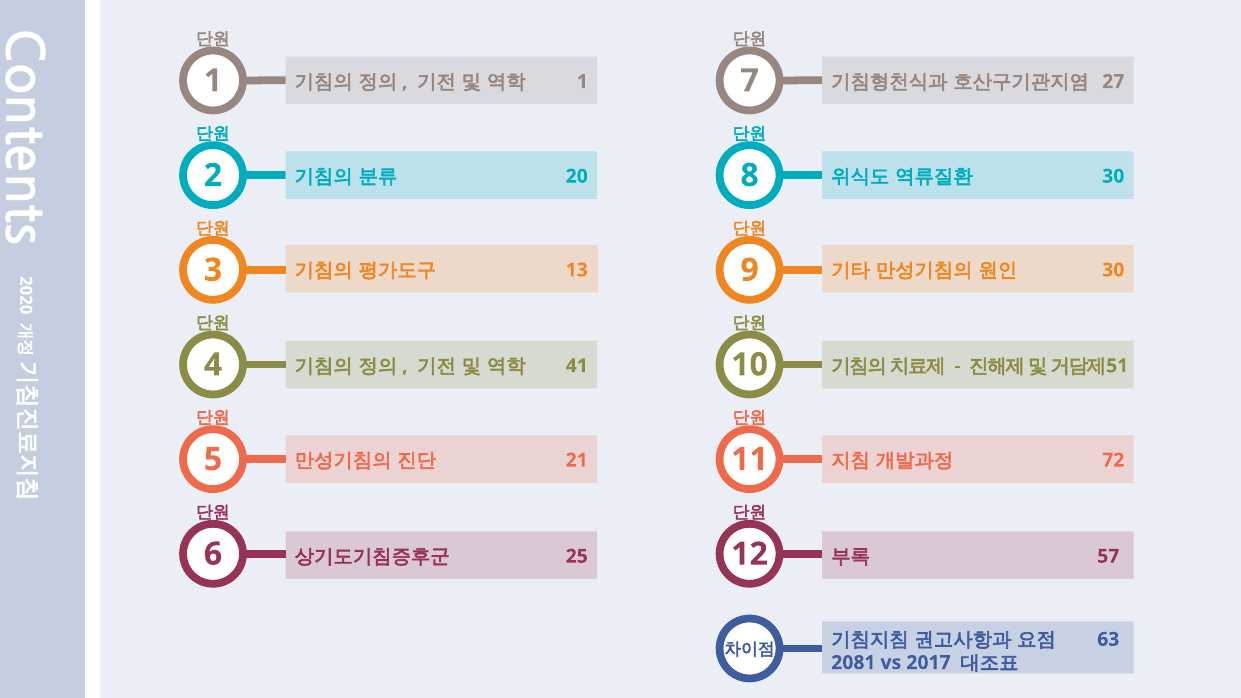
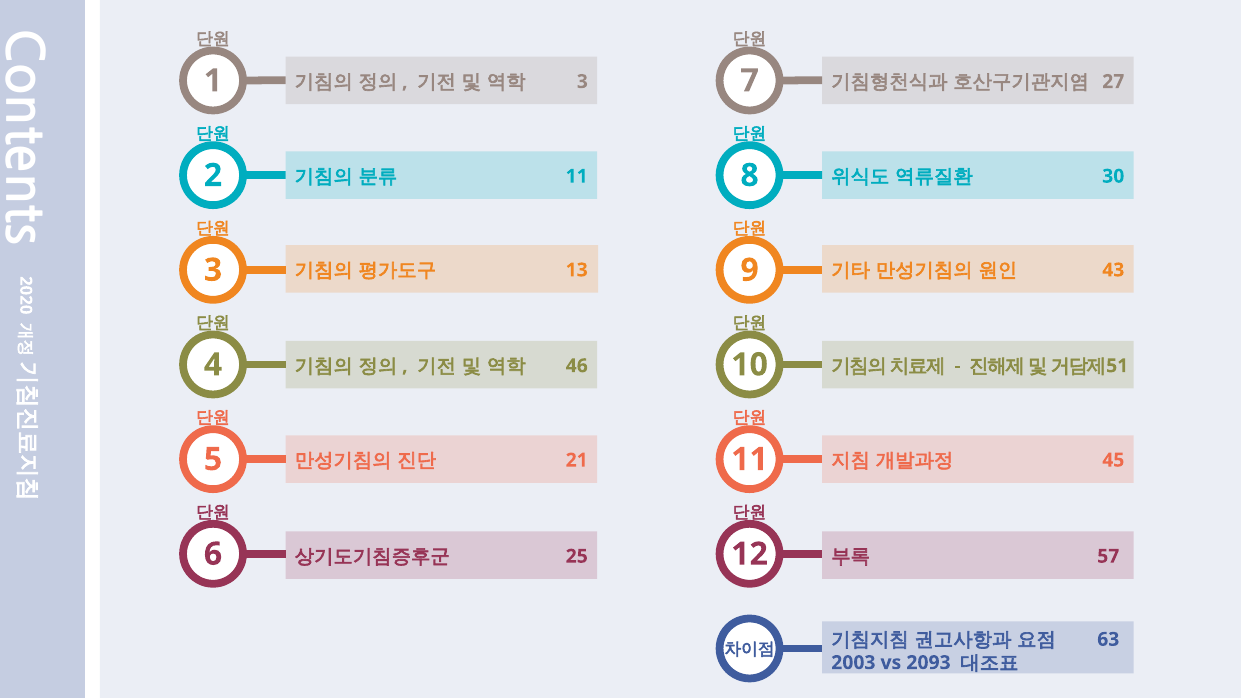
1: 1 -> 3 (582, 82)
20: 20 -> 11 (577, 176)
30: 30 -> 43 (1113, 270)
41: 41 -> 46 (577, 366)
72: 72 -> 45 (1113, 460)
2081: 2081 -> 2003 (853, 663)
2017: 2017 -> 2093 (929, 663)
